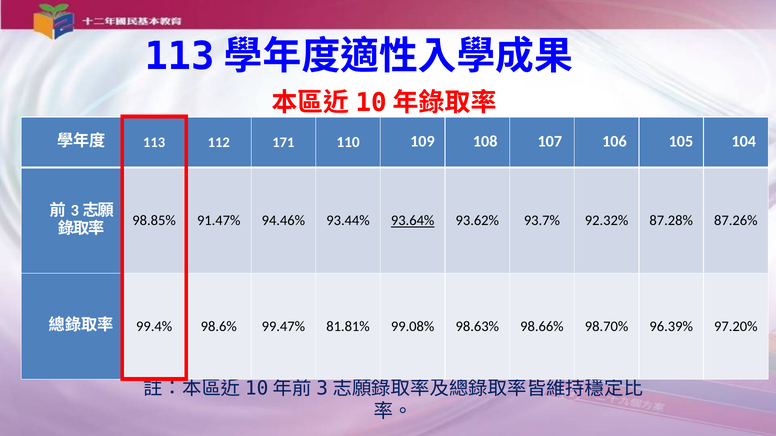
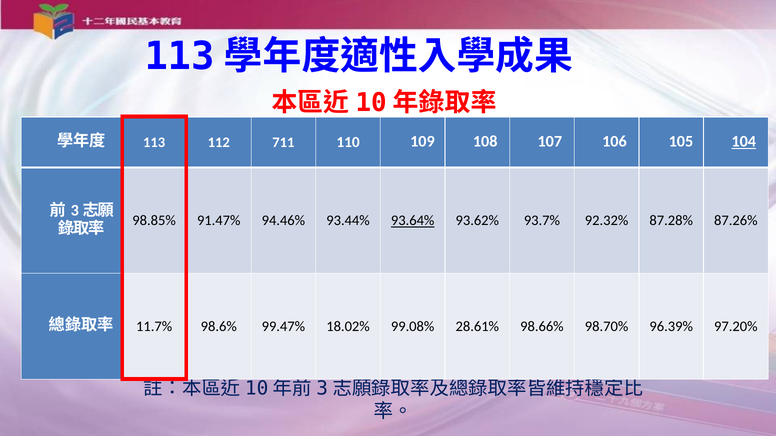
171: 171 -> 711 (283, 143)
104 underline: none -> present (744, 142)
99.4%: 99.4% -> 11.7% (154, 327)
81.81%: 81.81% -> 18.02% (348, 327)
98.63%: 98.63% -> 28.61% (477, 327)
